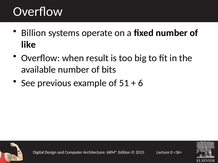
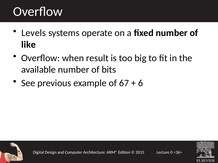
Billion: Billion -> Levels (34, 33)
51: 51 -> 67 (124, 83)
